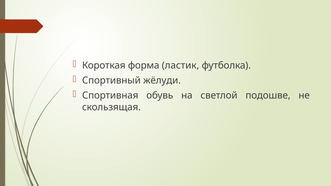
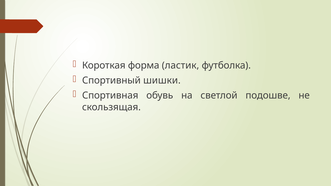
жёлуди: жёлуди -> шишки (162, 81)
